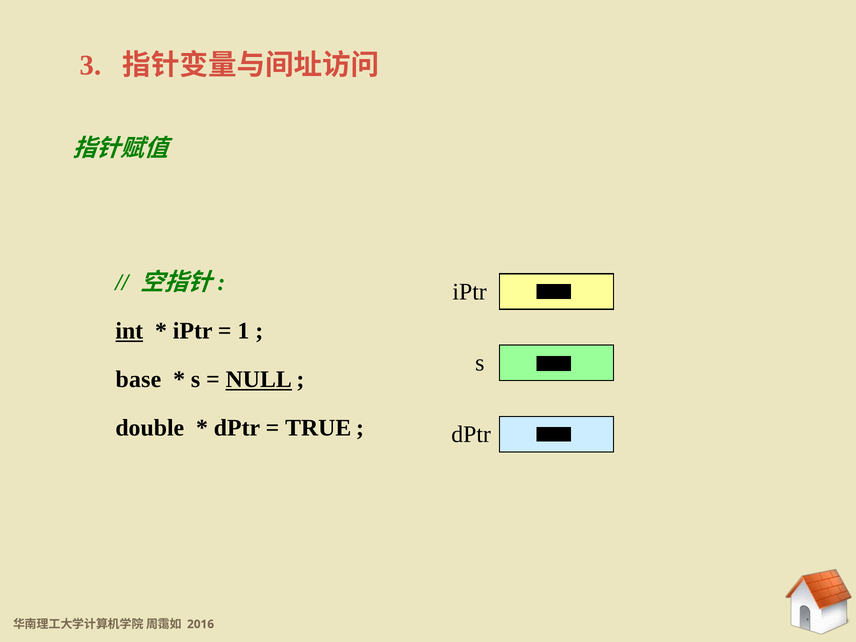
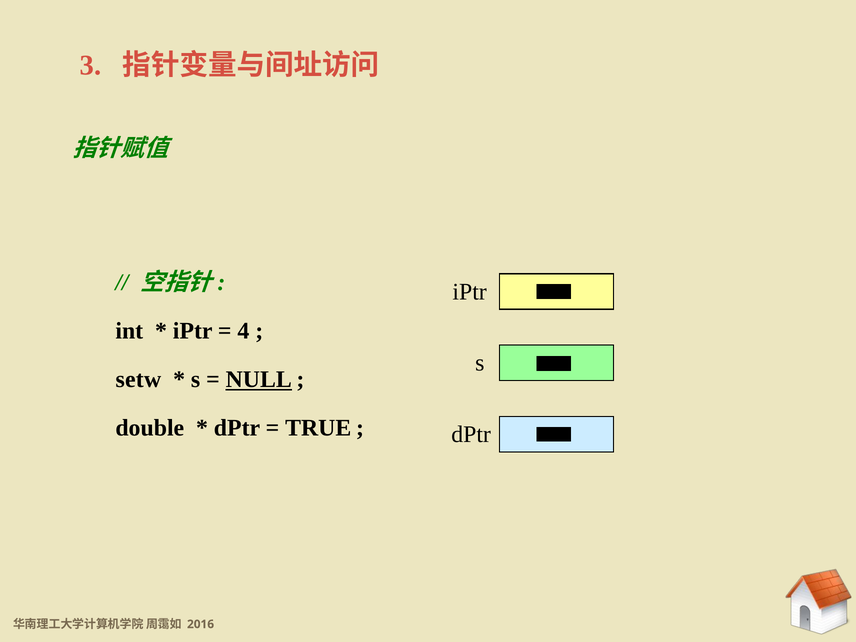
int underline: present -> none (129, 331)
1: 1 -> 4 (243, 331)
base: base -> setw (138, 380)
